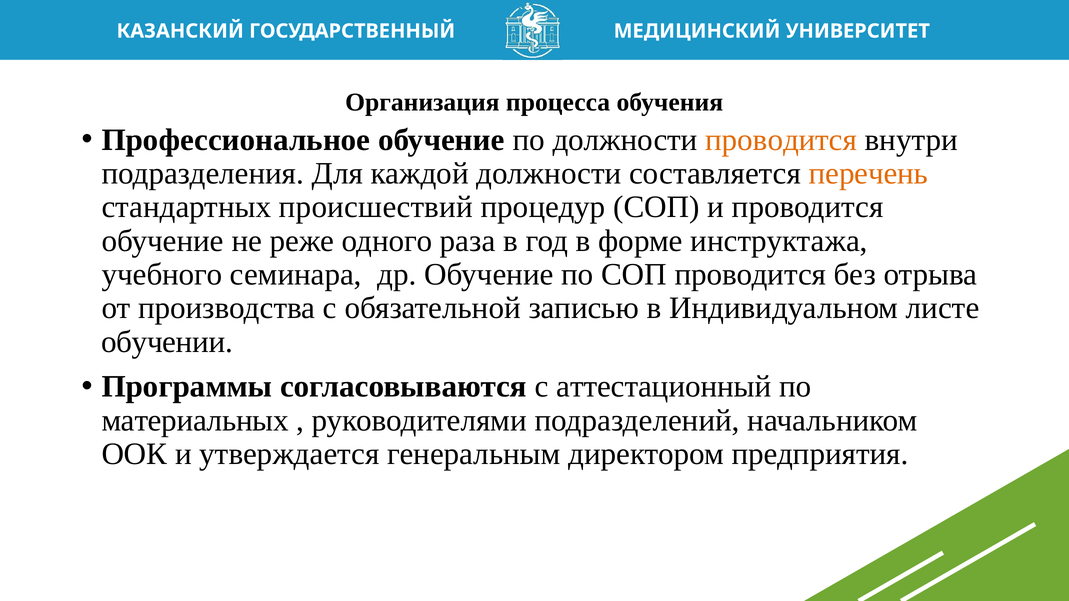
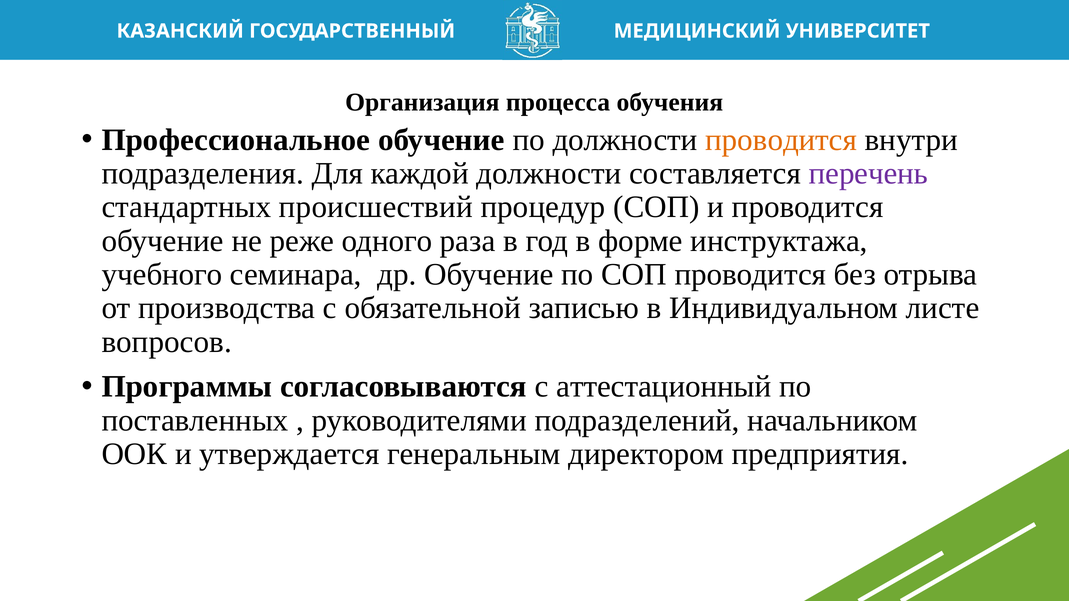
перечень colour: orange -> purple (868, 174)
обучении: обучении -> вопросов (167, 342)
материальных: материальных -> поставленных (195, 421)
